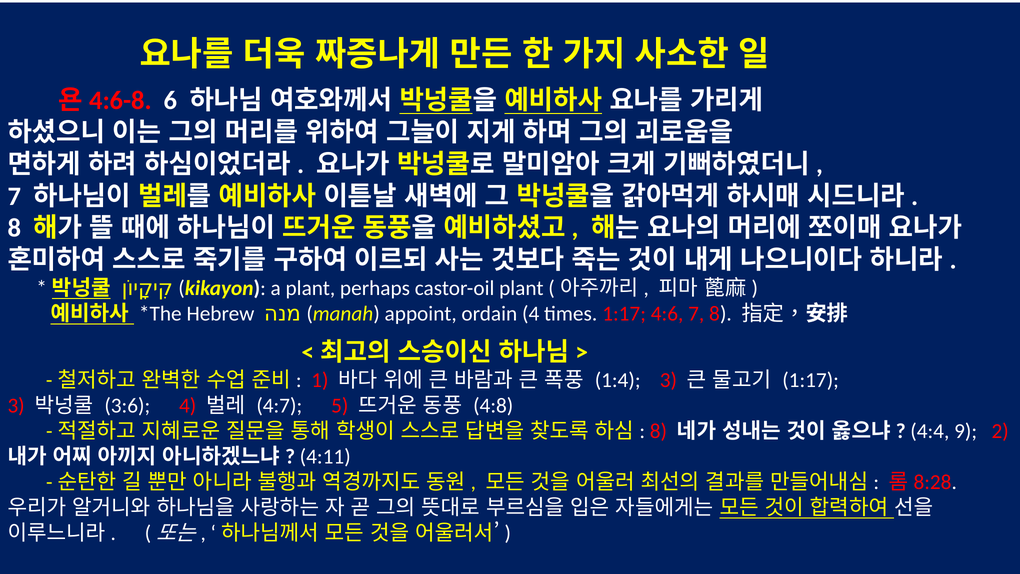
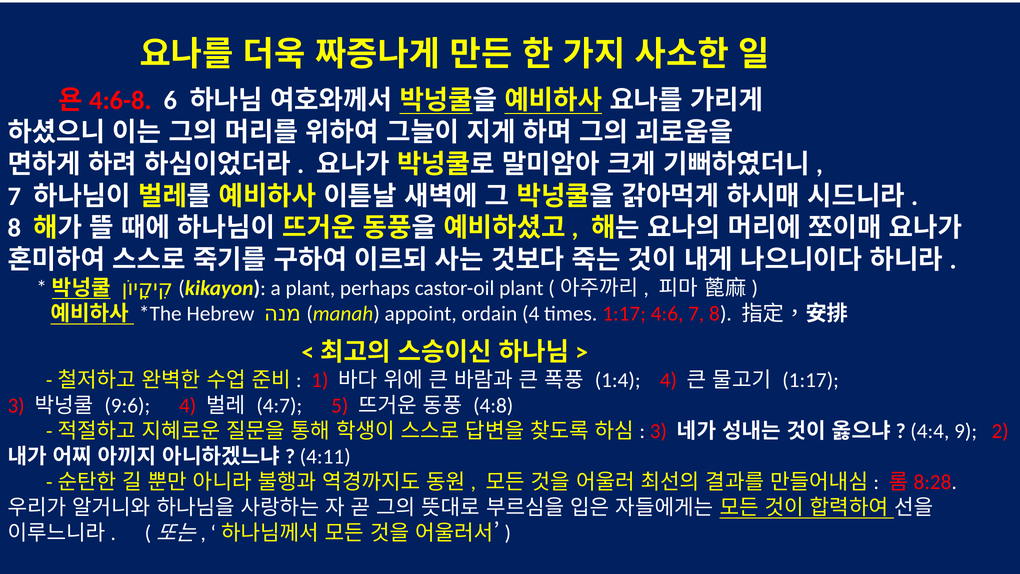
1:4 3: 3 -> 4 (668, 380)
3:6: 3:6 -> 9:6 (127, 406)
8: 8 -> 3 (658, 431)
